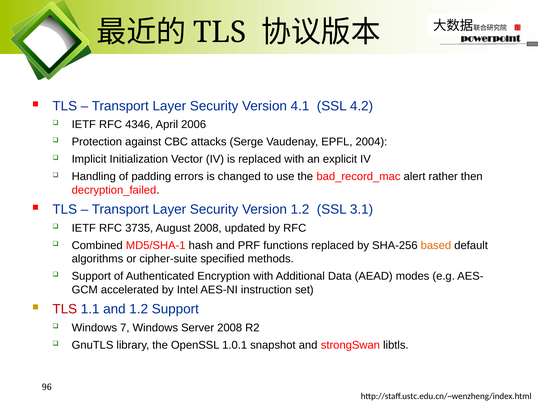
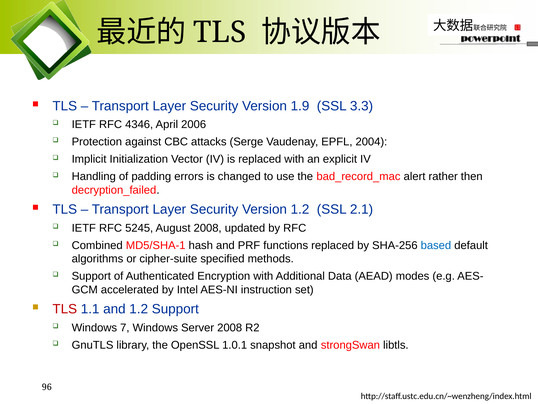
4.1: 4.1 -> 1.9 (300, 106)
4.2: 4.2 -> 3.3 (362, 106)
3.1: 3.1 -> 2.1 (362, 209)
3735: 3735 -> 5245 (139, 228)
based colour: orange -> blue (436, 245)
